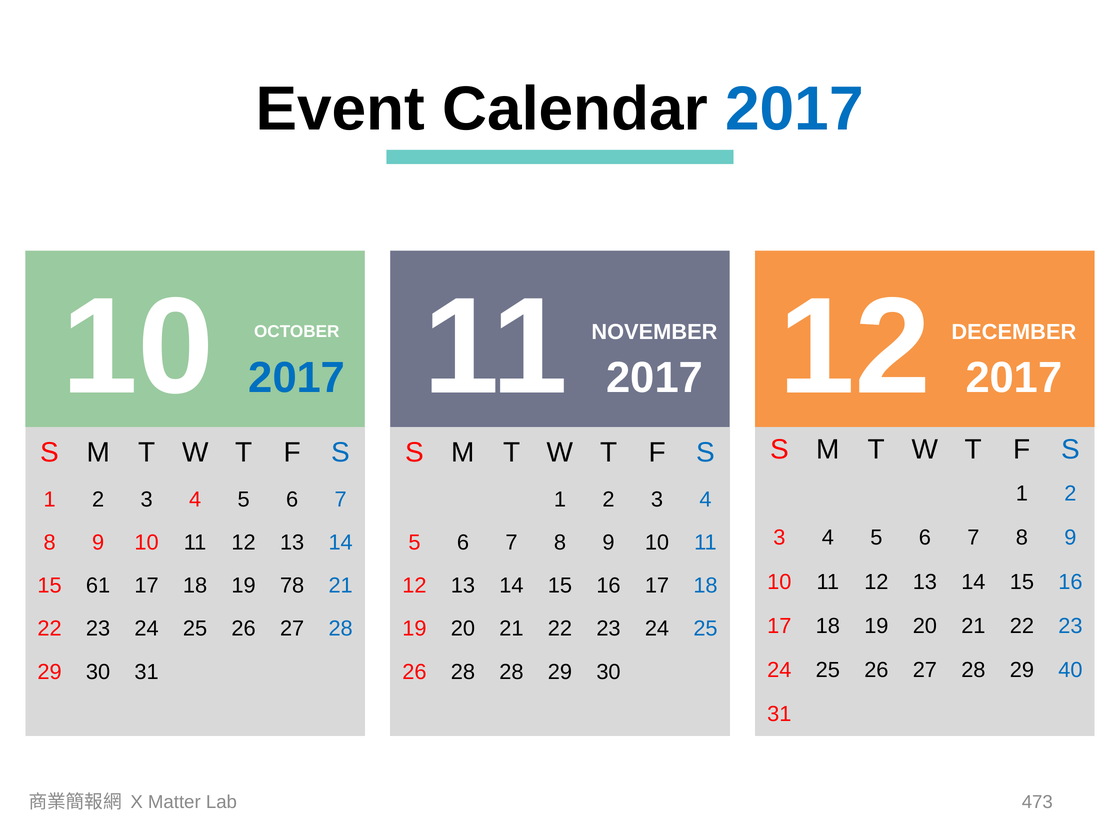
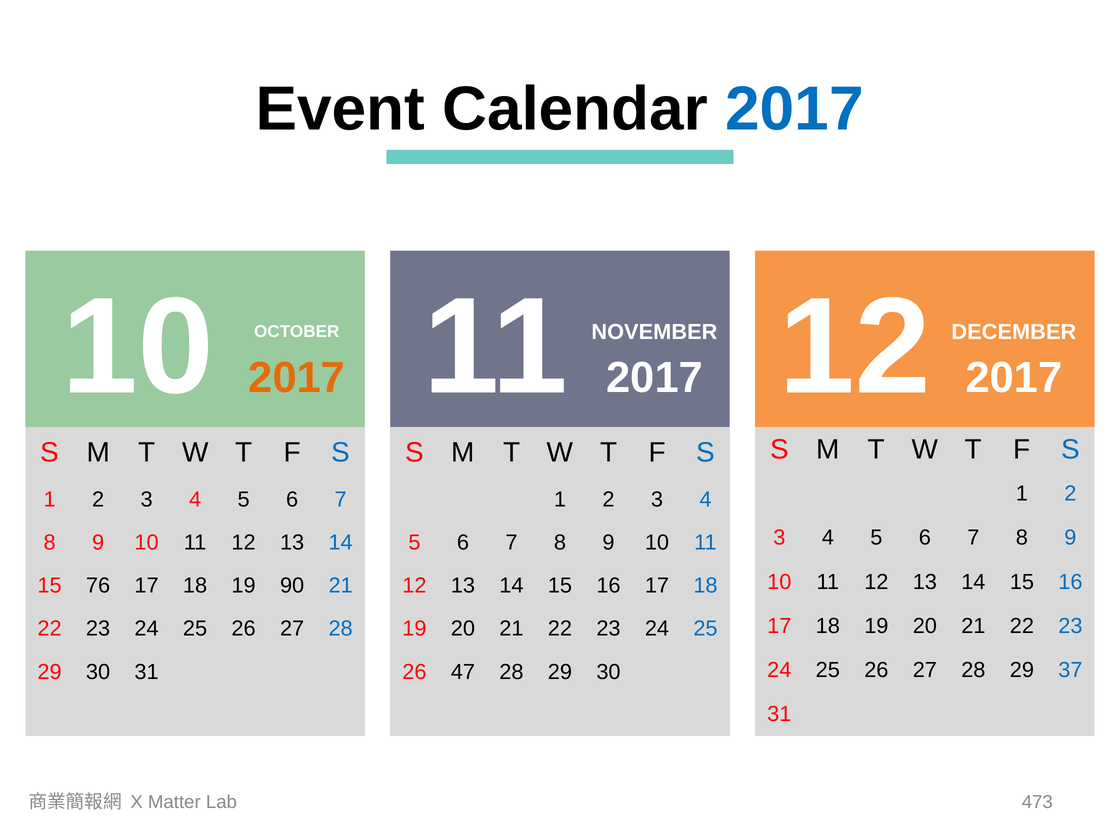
2017 colour: blue -> orange (297, 378)
61: 61 -> 76 (98, 586)
78: 78 -> 90 (292, 586)
40: 40 -> 37 (1070, 670)
26 28: 28 -> 47 (463, 672)
